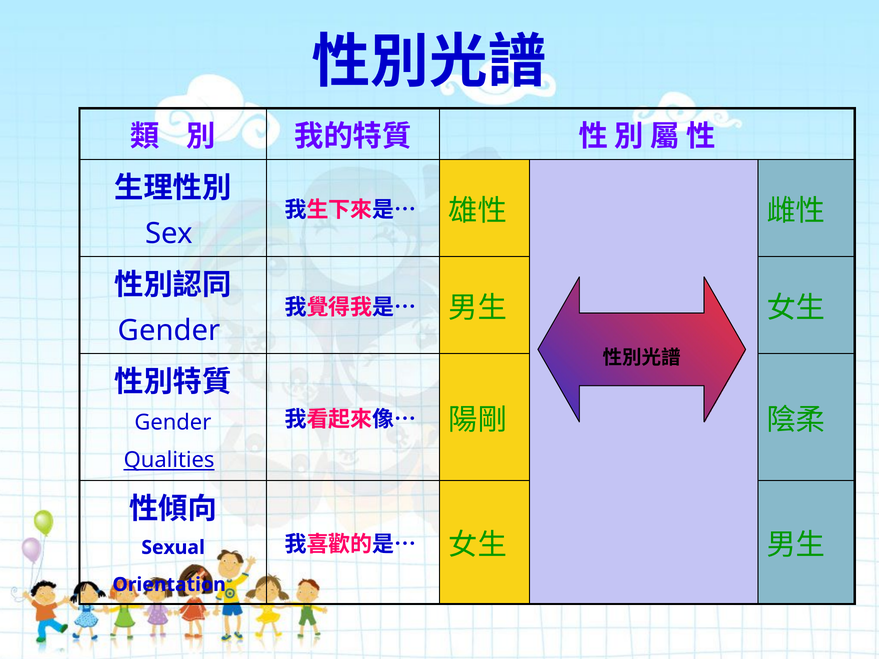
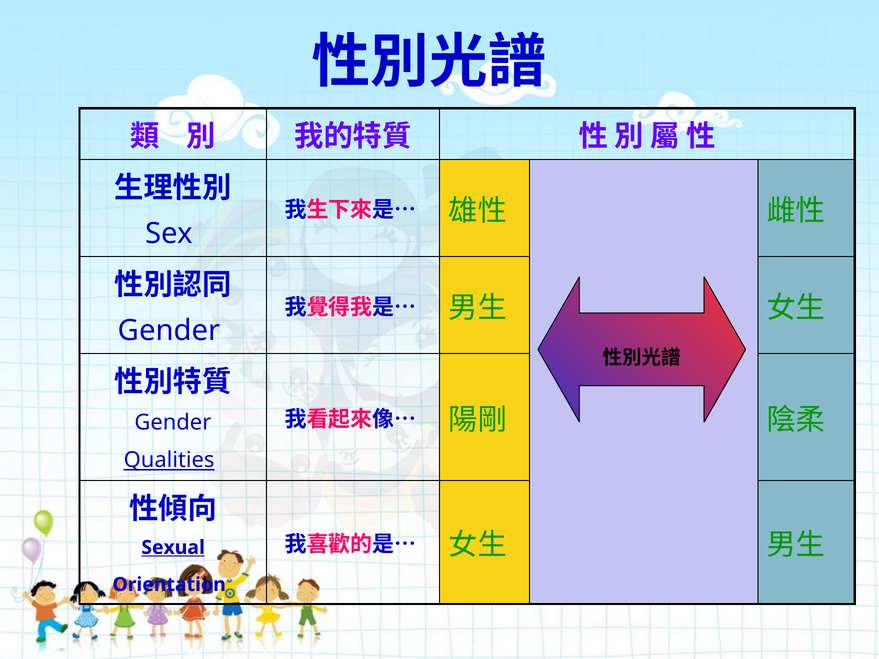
Sexual underline: none -> present (173, 548)
